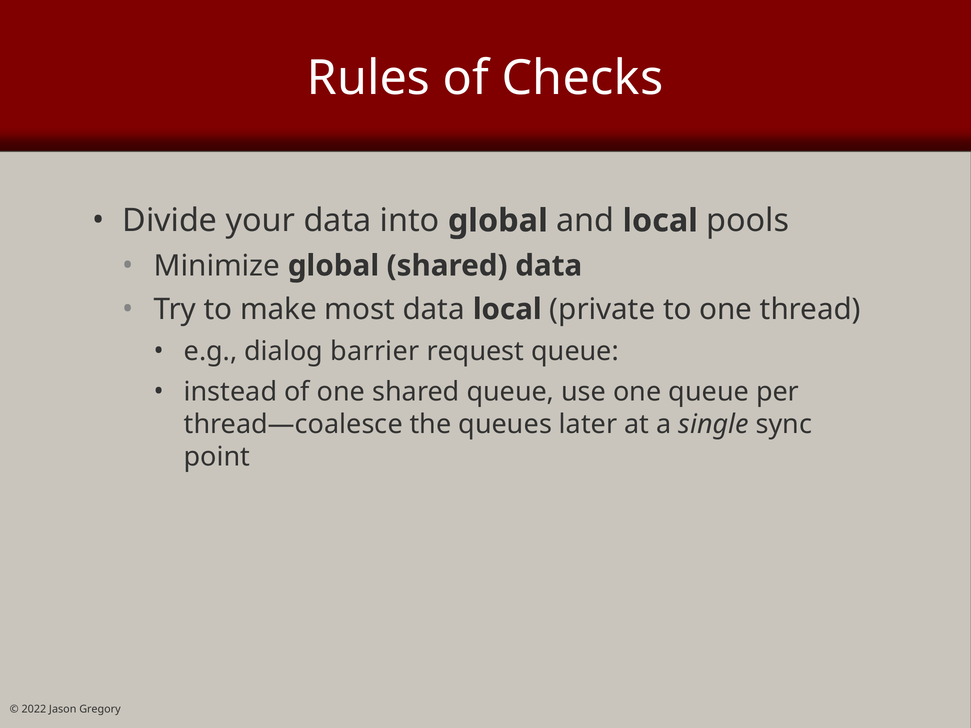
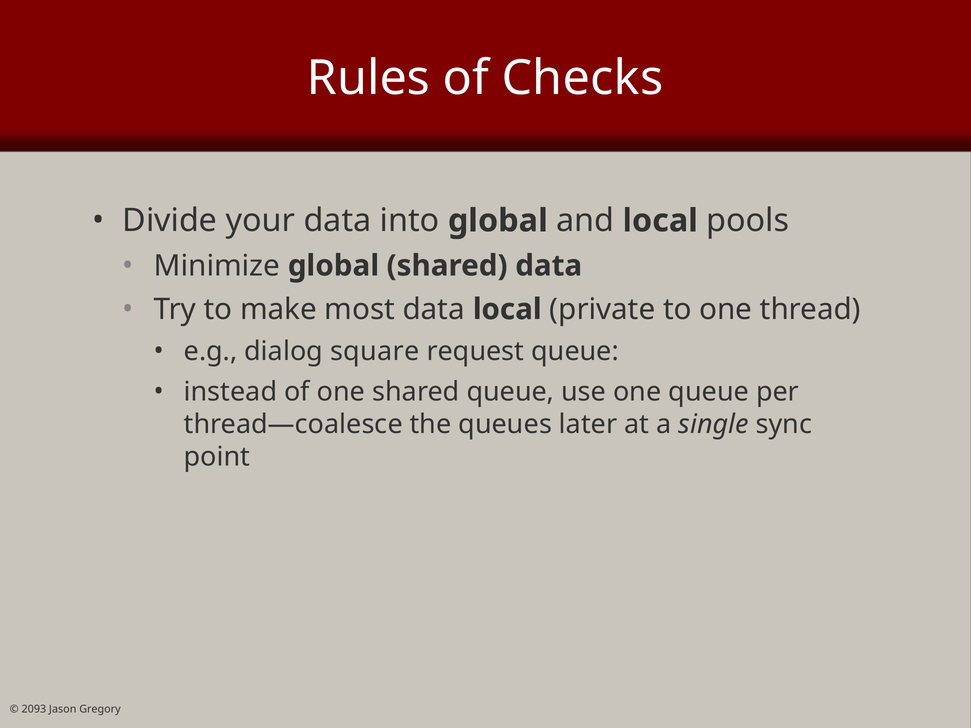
barrier: barrier -> square (375, 351)
2022: 2022 -> 2093 (34, 709)
